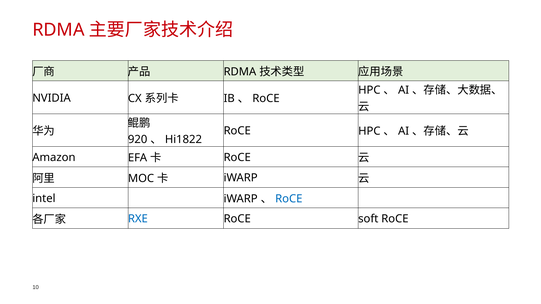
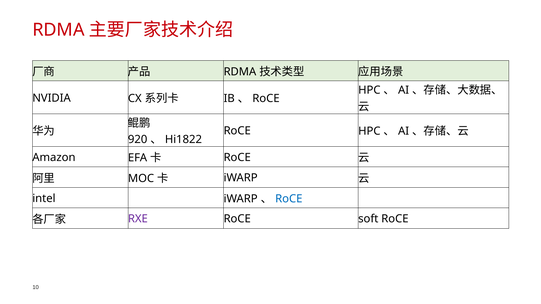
RXE colour: blue -> purple (138, 219)
